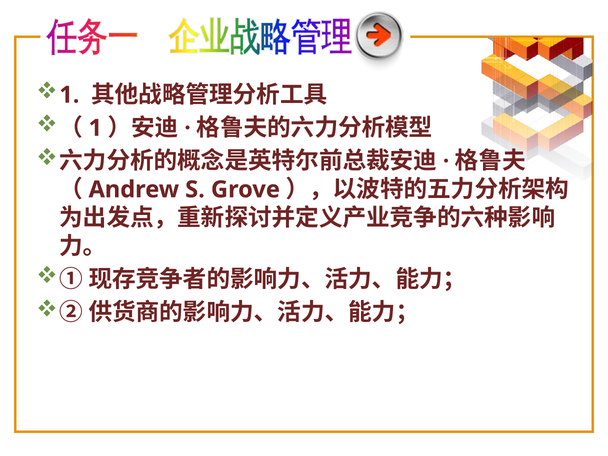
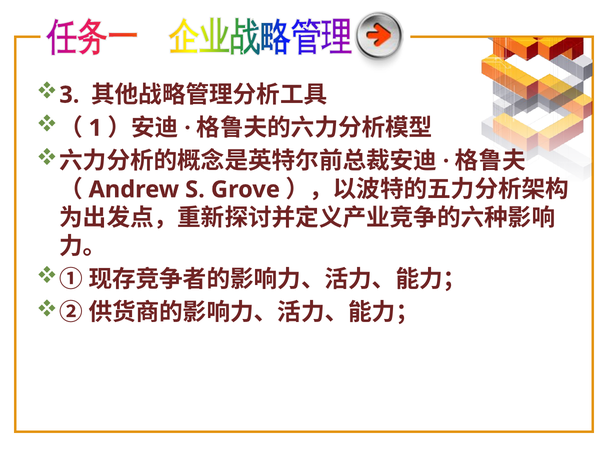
1: 1 -> 3 (69, 95)
